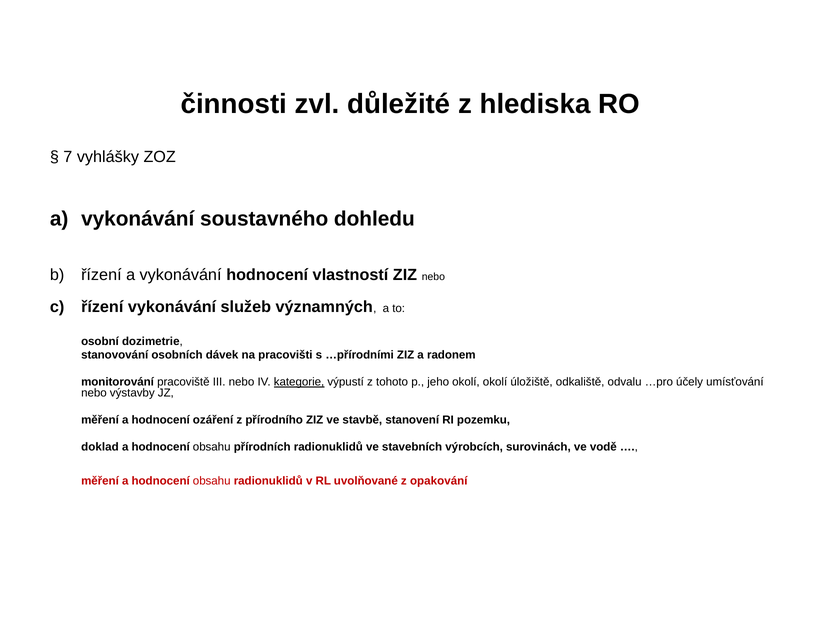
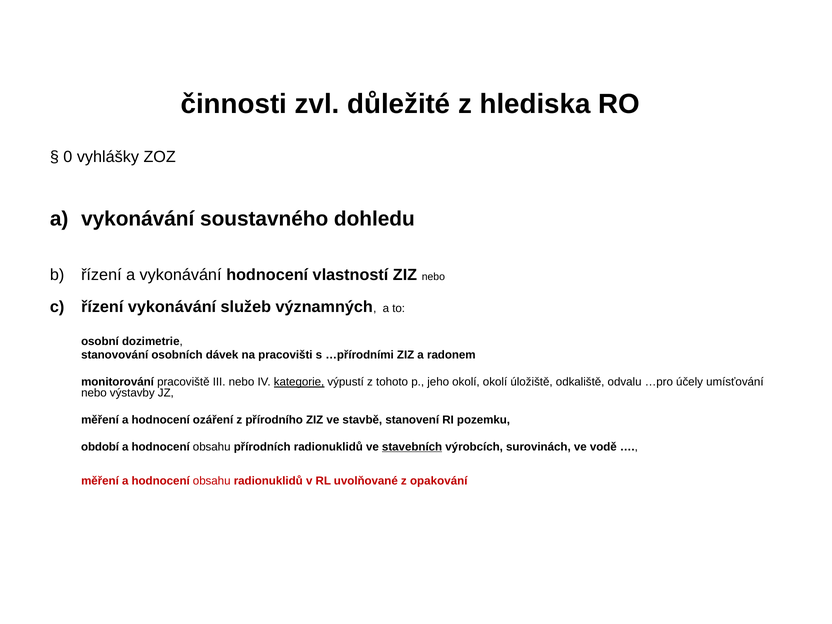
7: 7 -> 0 (68, 157)
doklad: doklad -> období (100, 447)
stavebních underline: none -> present (412, 447)
